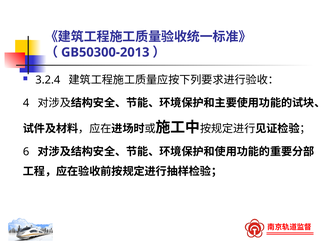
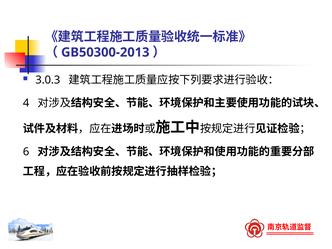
3.2.4: 3.2.4 -> 3.0.3 (48, 80)
